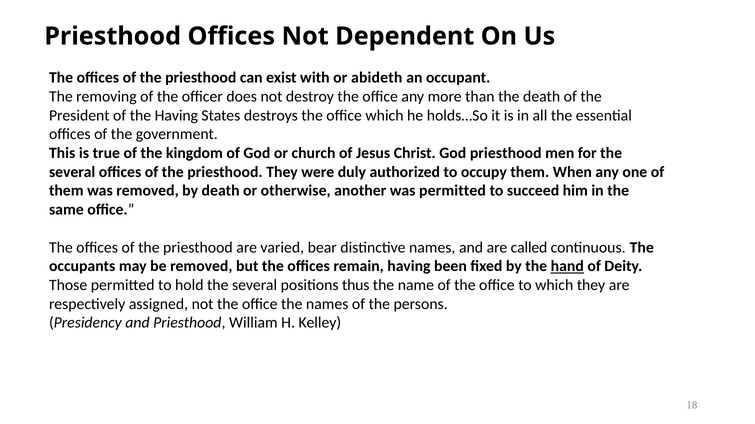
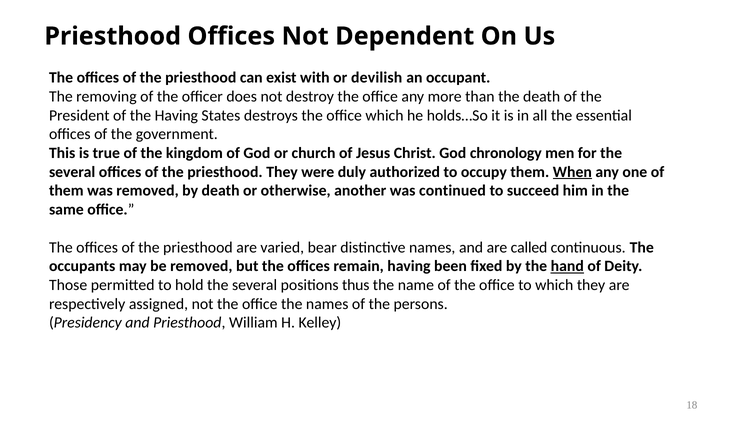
abideth: abideth -> devilish (377, 78)
God priesthood: priesthood -> chronology (506, 153)
When underline: none -> present (572, 172)
was permitted: permitted -> continued (452, 191)
